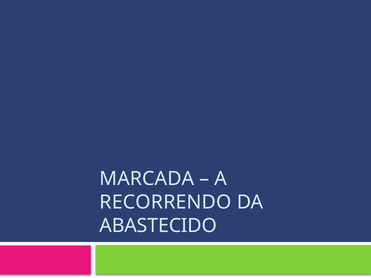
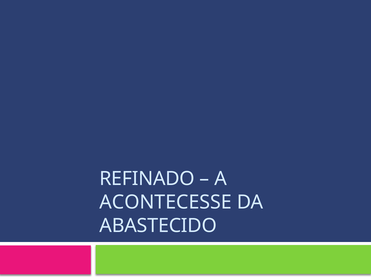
MARCADA: MARCADA -> REFINADO (147, 179)
RECORRENDO: RECORRENDO -> ACONTECESSE (166, 202)
